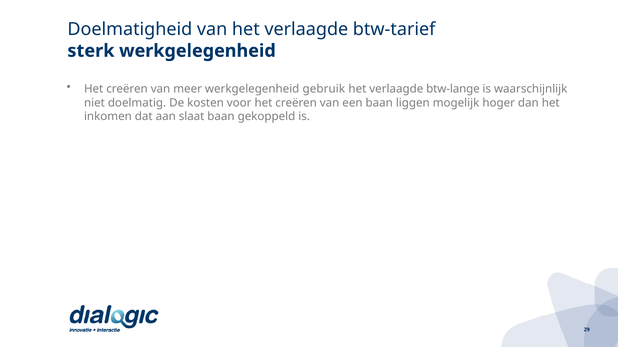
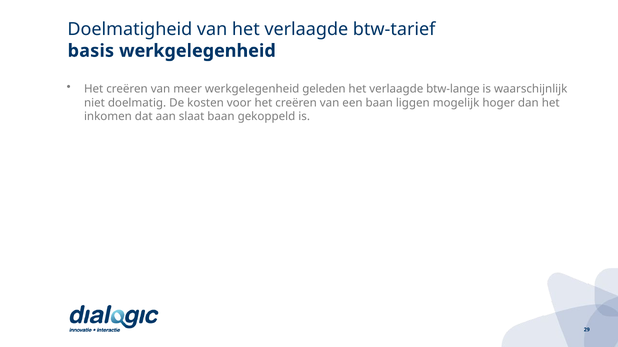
sterk: sterk -> basis (91, 51)
gebruik: gebruik -> geleden (324, 89)
